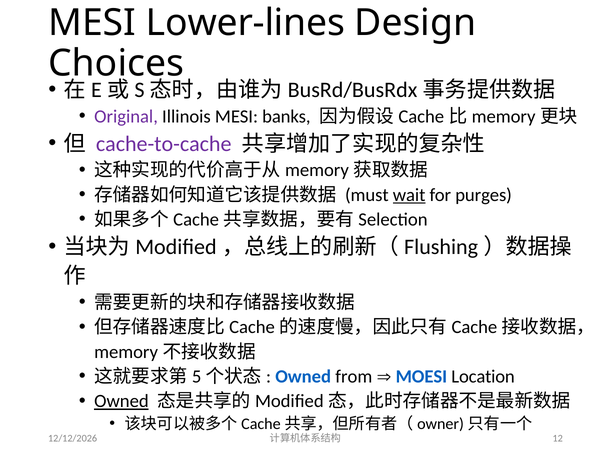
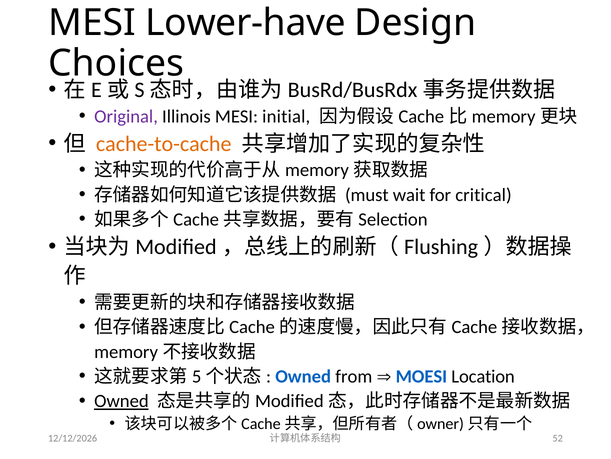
Lower-lines: Lower-lines -> Lower-have (245, 23)
banks: banks -> initial (286, 116)
cache-to-cache colour: purple -> orange (164, 144)
wait underline: present -> none (409, 195)
purges: purges -> critical (484, 195)
12: 12 -> 52 (558, 438)
